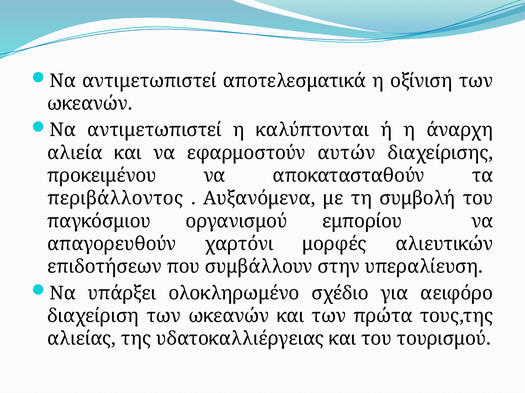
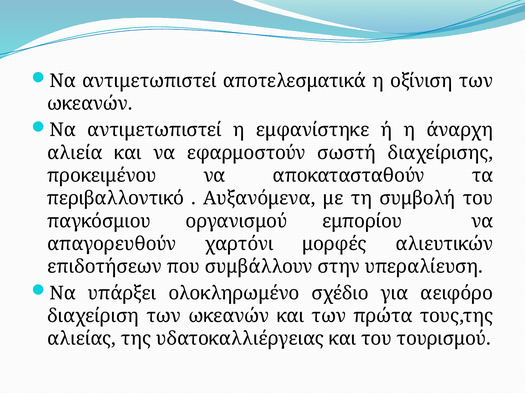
καλύπτονται: καλύπτονται -> εμφανίστηκε (313, 130)
αυτών: αυτών -> σωστή (347, 153)
περιβάλλοντος: περιβάλλοντος -> περιβαλλοντικό (116, 199)
